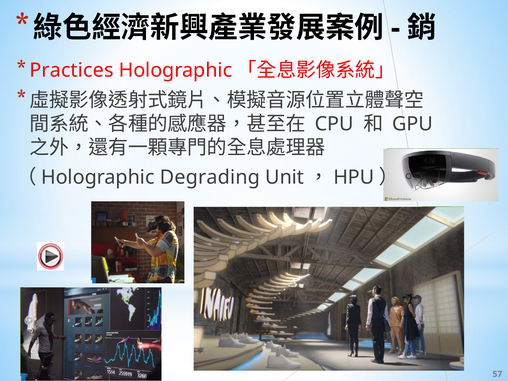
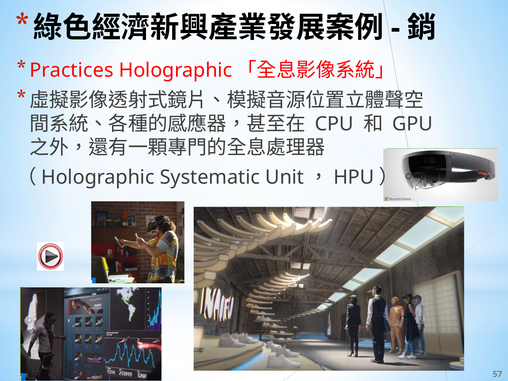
Degrading: Degrading -> Systematic (210, 177)
